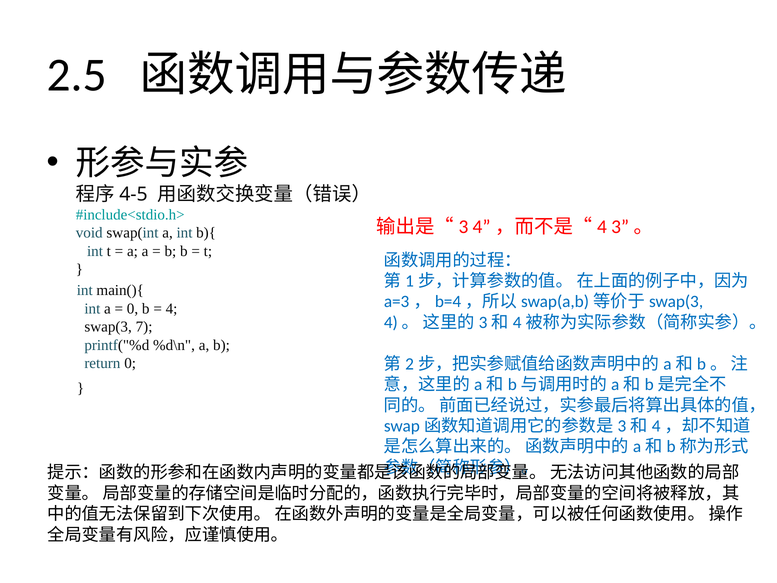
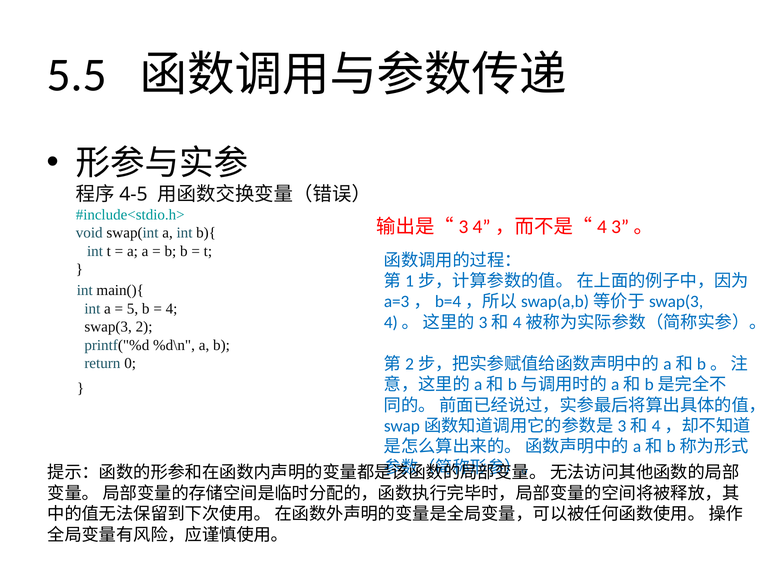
2.5: 2.5 -> 5.5 (77, 75)
0: 0 -> 5 (133, 309)
7: 7 -> 2 (144, 327)
